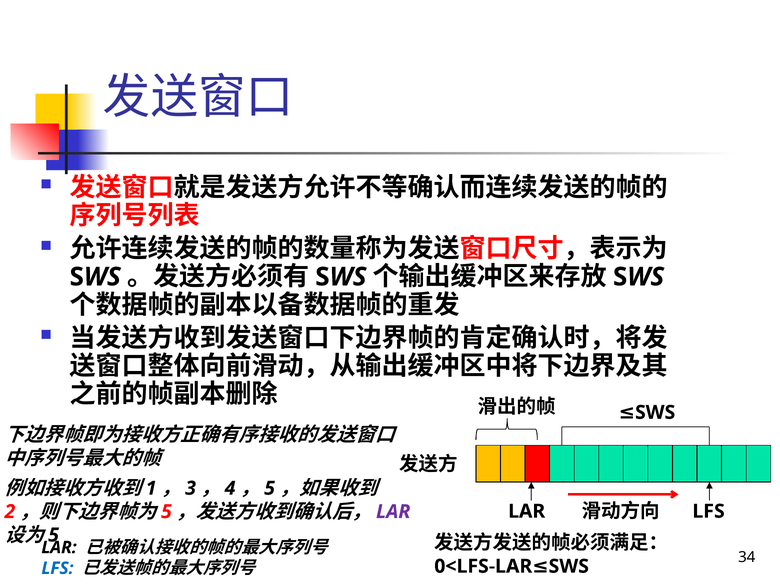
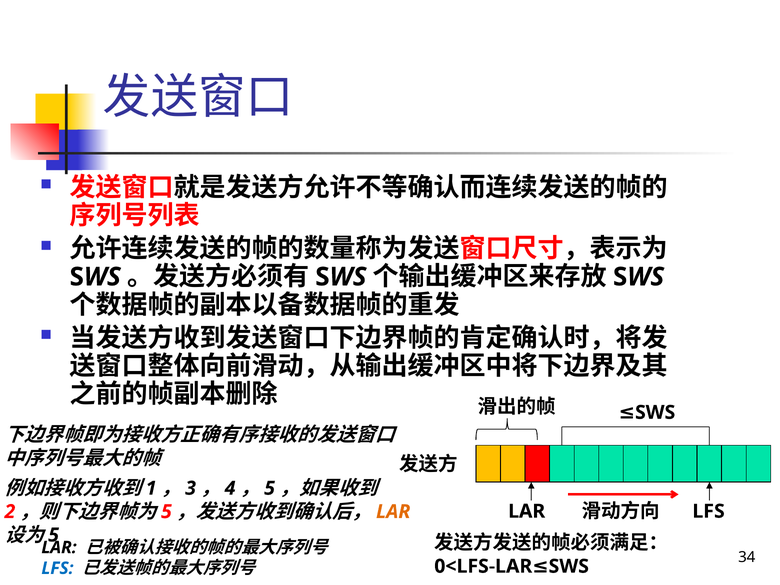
LAR colour: purple -> orange (393, 512)
